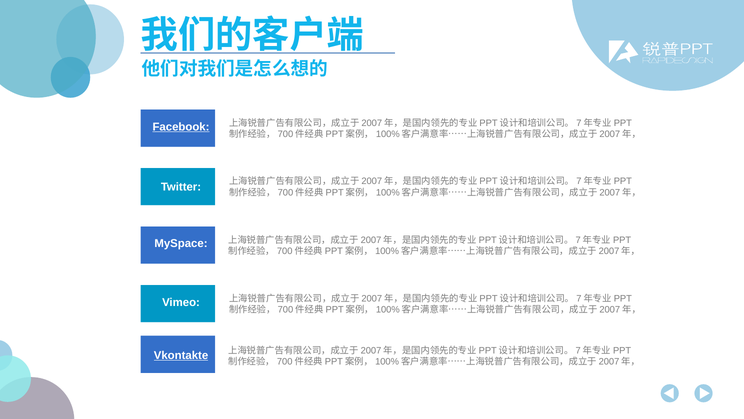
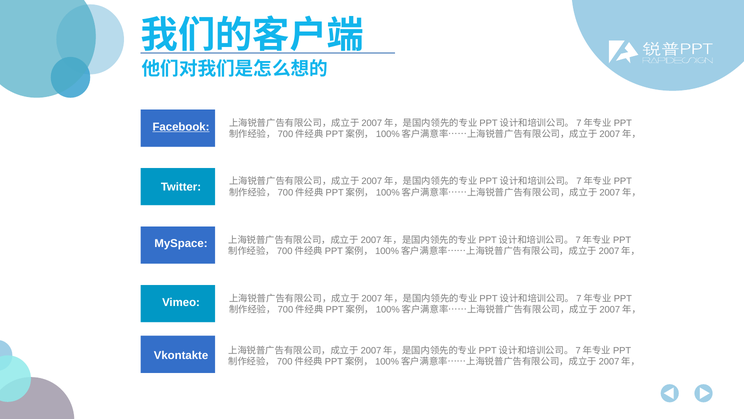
Vkontakte underline: present -> none (181, 355)
